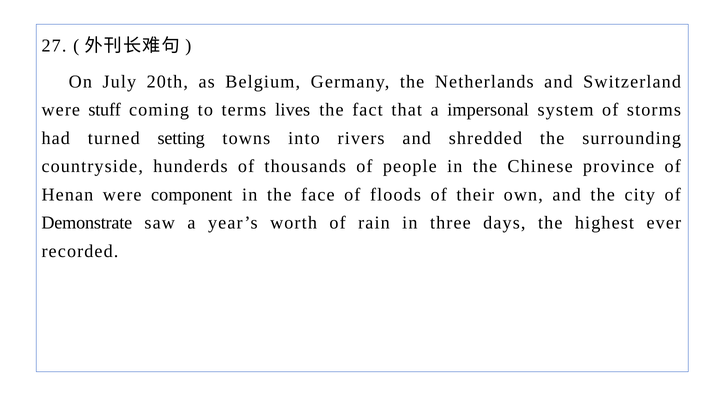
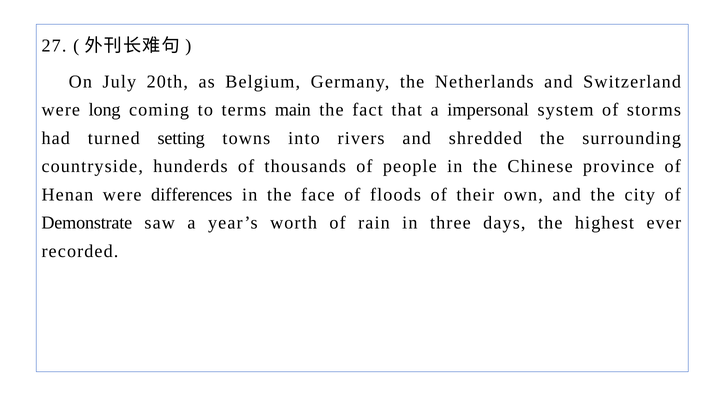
stuff: stuff -> long (105, 110)
lives: lives -> main (293, 110)
component: component -> differences (192, 195)
